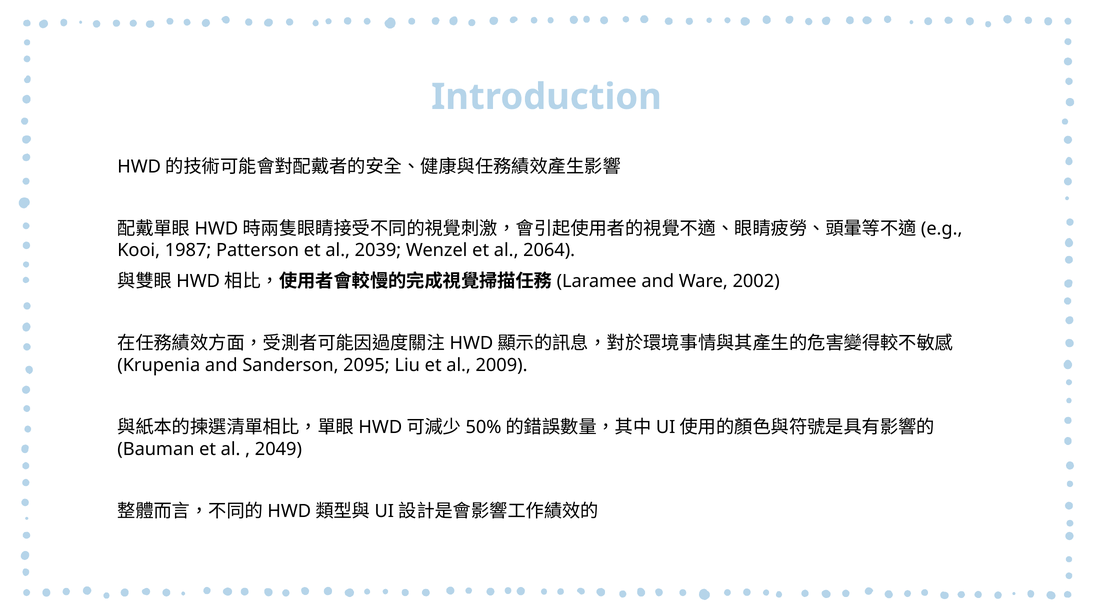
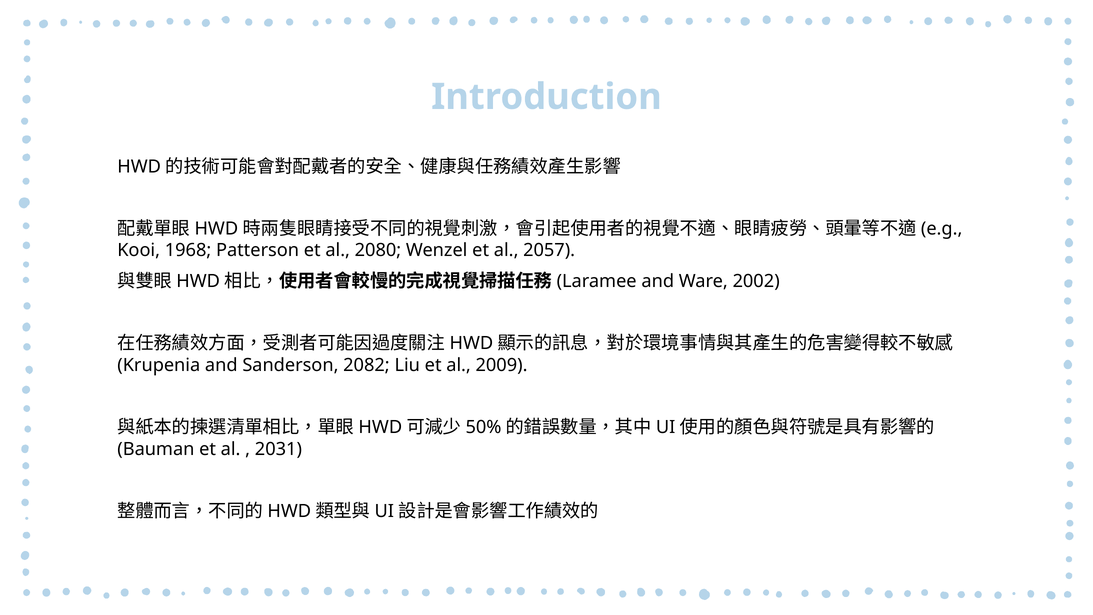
1987: 1987 -> 1968 (188, 250)
2039: 2039 -> 2080 (378, 250)
2064: 2064 -> 2057 (549, 250)
2095: 2095 -> 2082 (366, 365)
2049: 2049 -> 2031 (278, 449)
